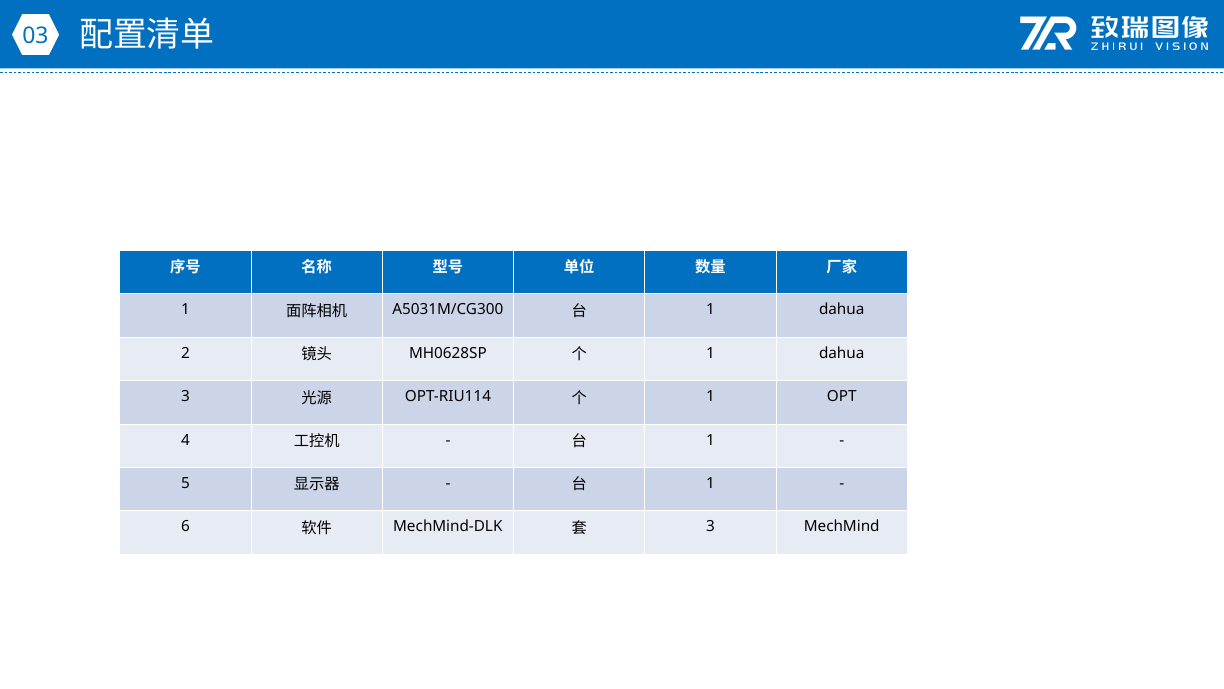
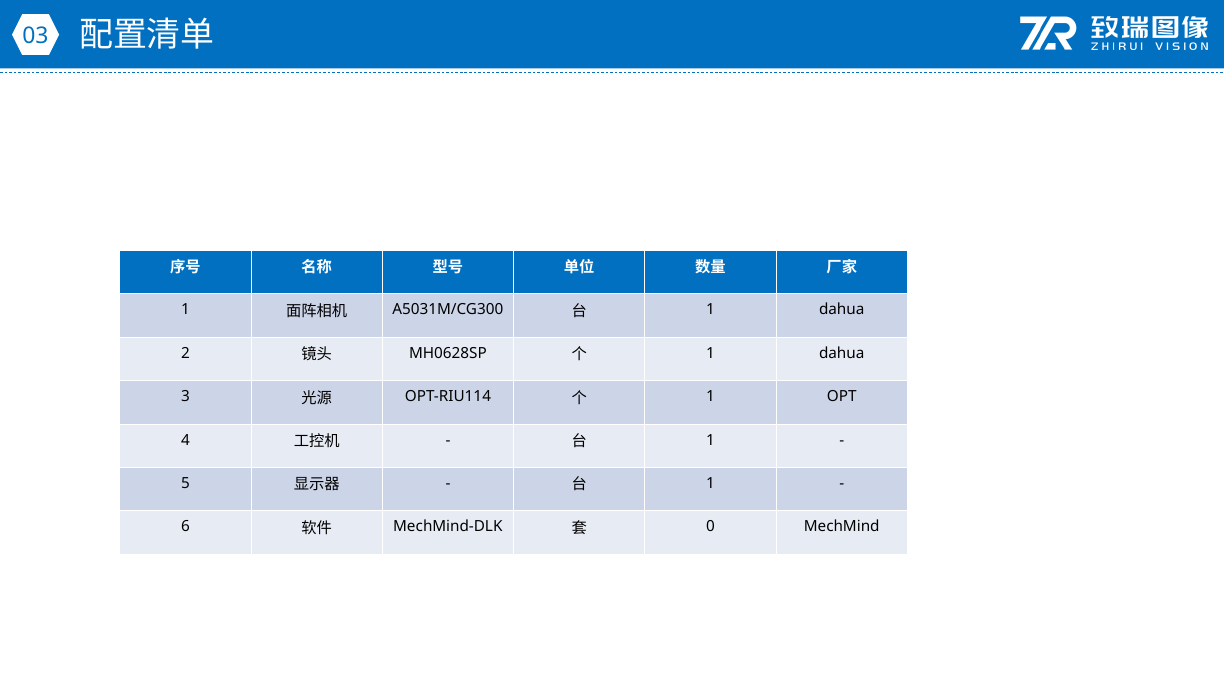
3: 3 -> 0 (711, 526)
